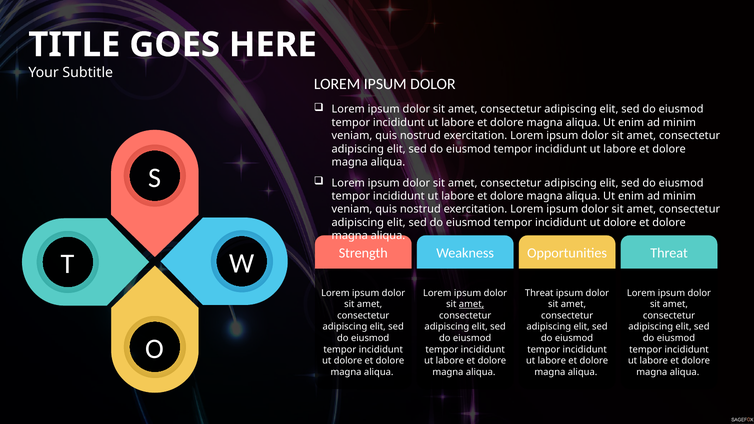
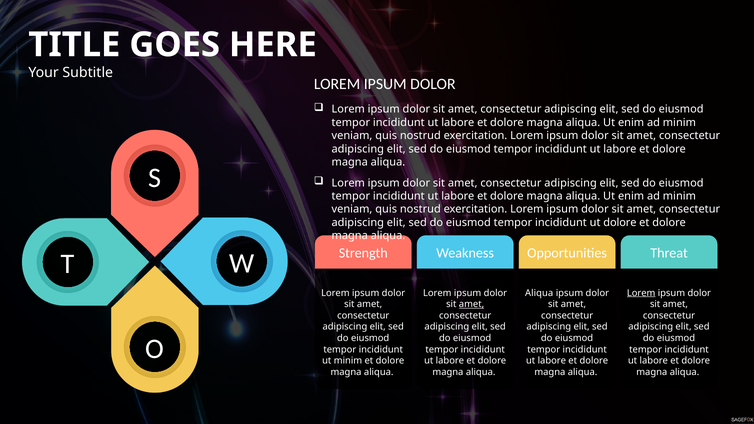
Threat: Threat -> Aliqua (539, 293)
Lorem underline: none -> present (641, 293)
dolore: dolore -> minim (348, 361)
